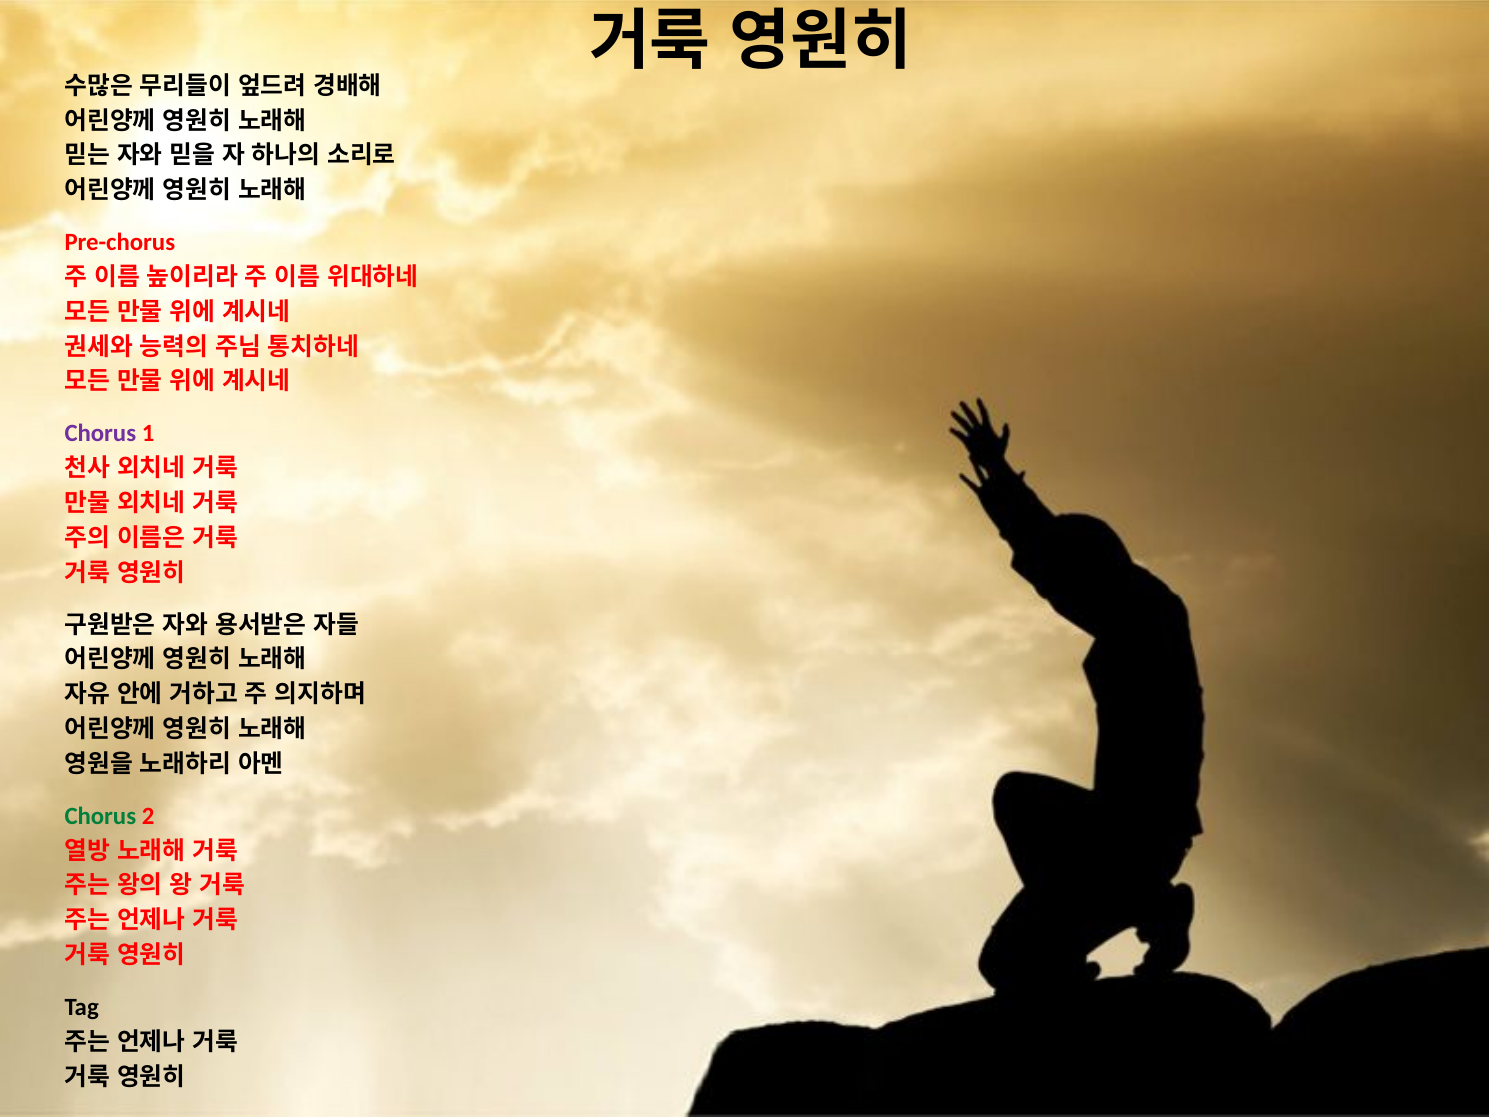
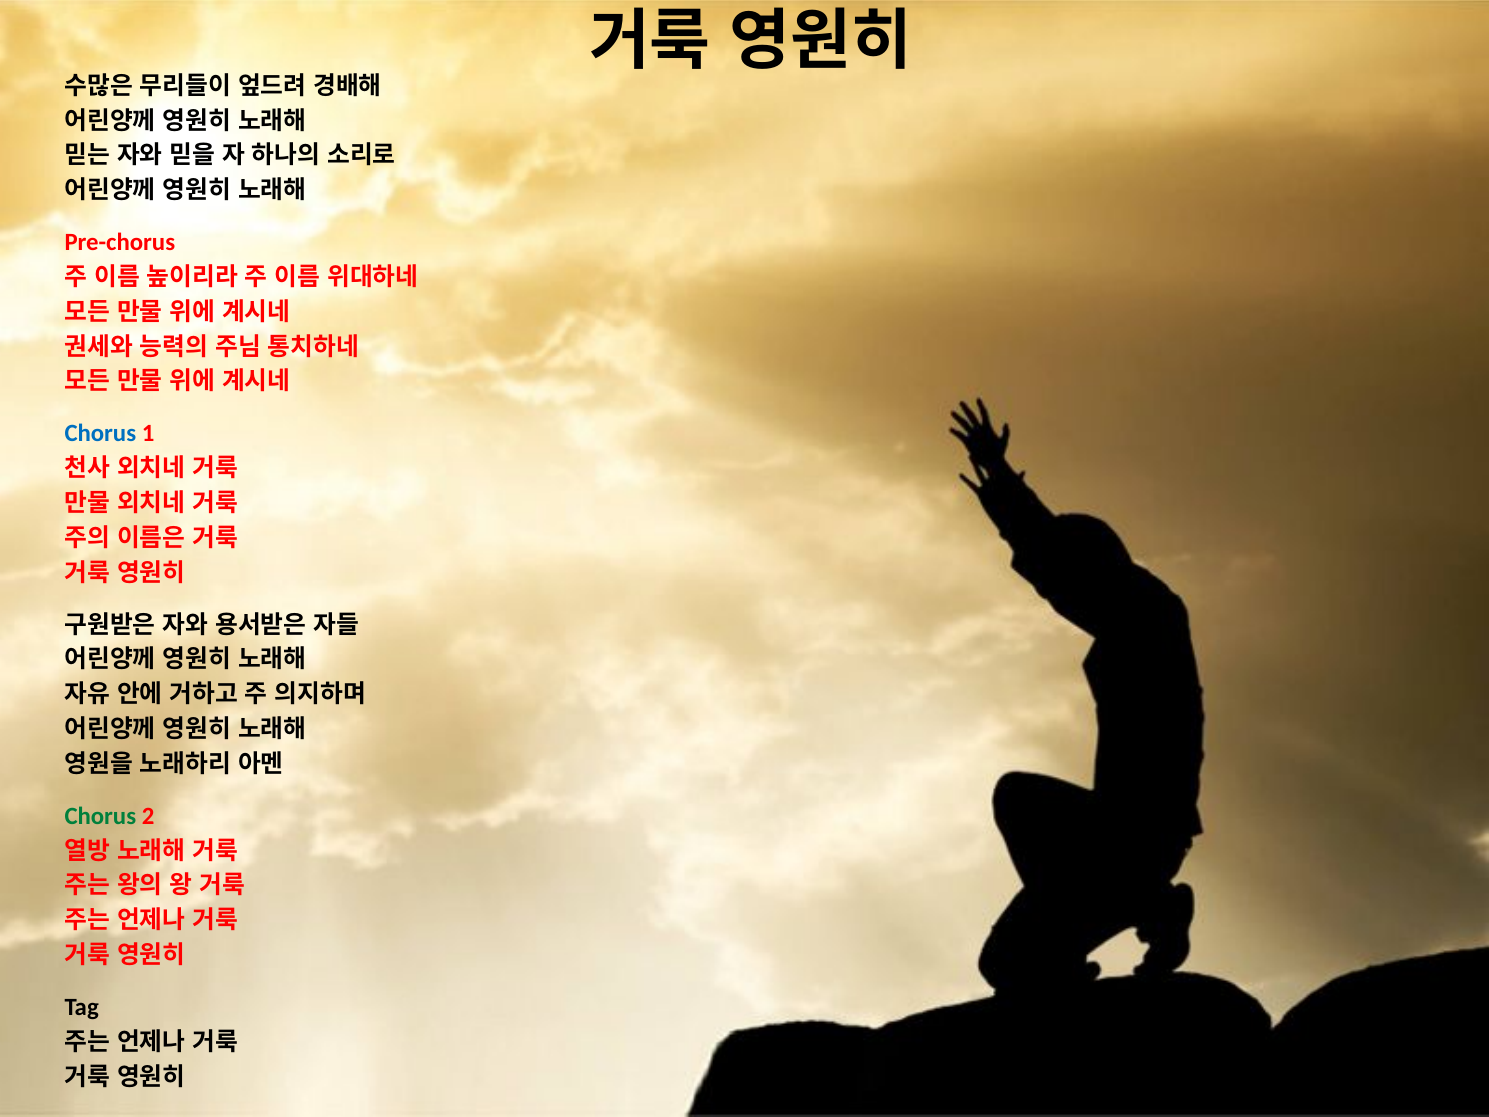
Chorus colour: purple -> blue (100, 434)
